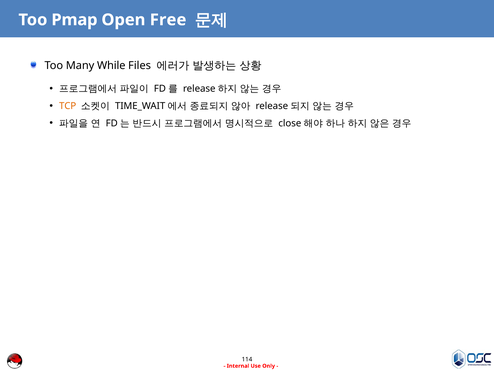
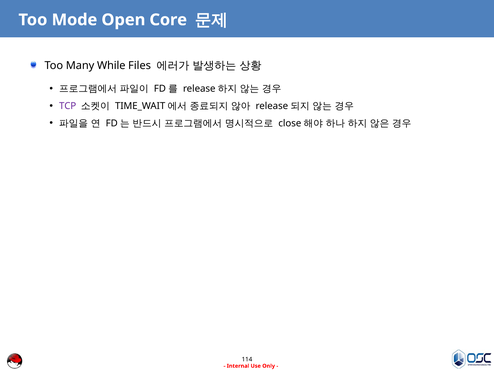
Pmap: Pmap -> Mode (74, 20)
Free: Free -> Core (168, 20)
TCP colour: orange -> purple (68, 106)
